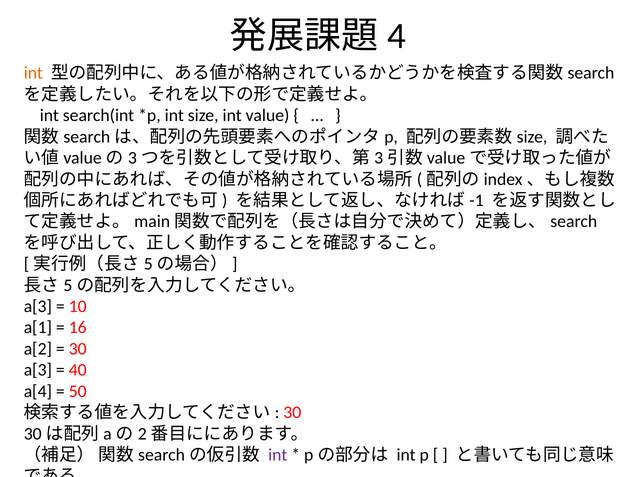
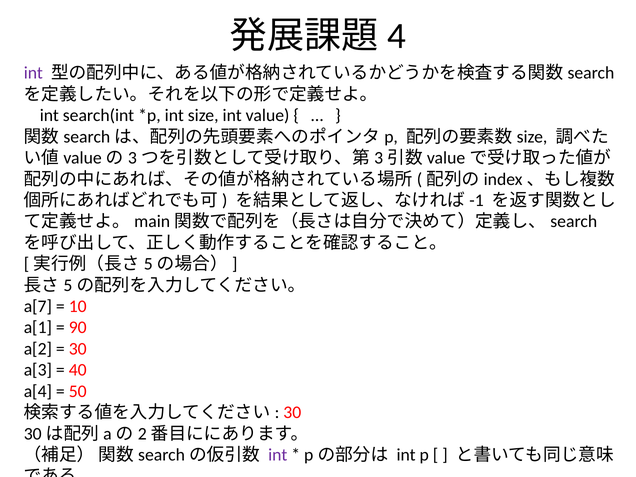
int colour: orange -> purple (33, 73)
a[3: a[3 -> a[7 (38, 306)
16: 16 -> 90 (78, 328)
